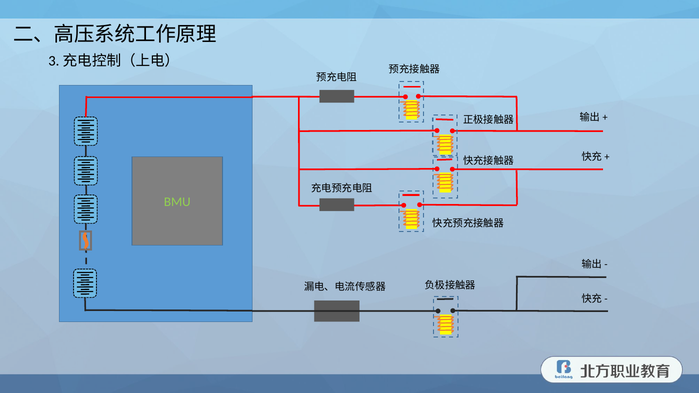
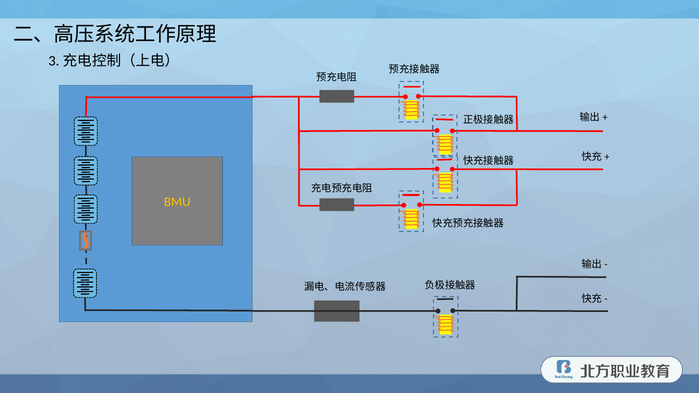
BMU colour: light green -> yellow (177, 202)
